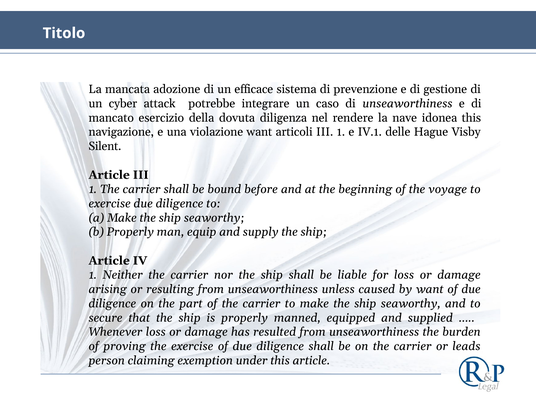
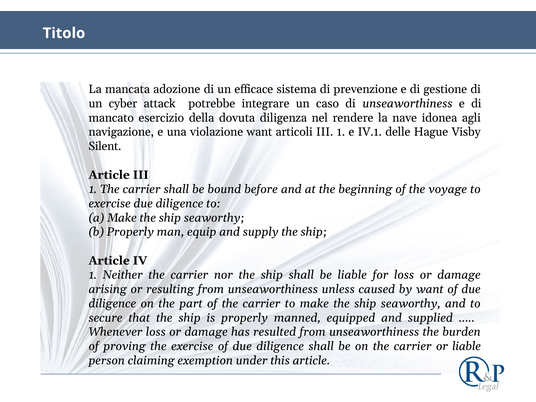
idonea this: this -> agli (471, 118)
or leads: leads -> liable (467, 346)
